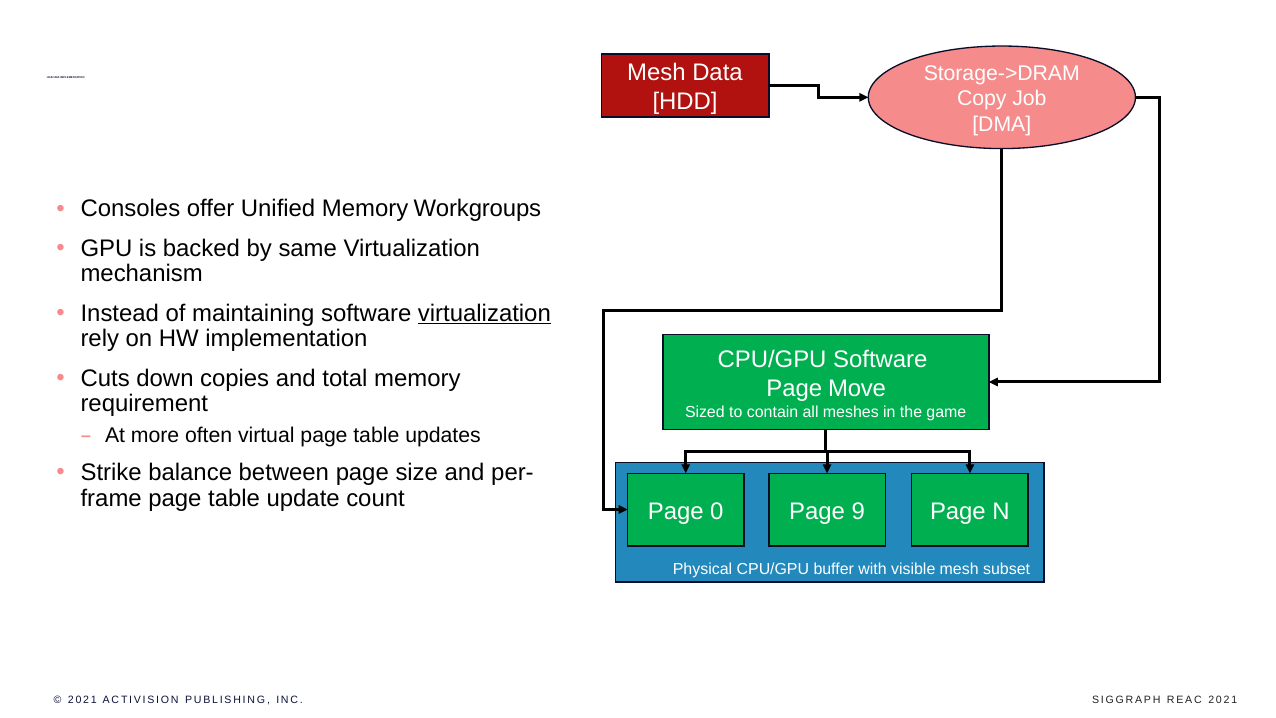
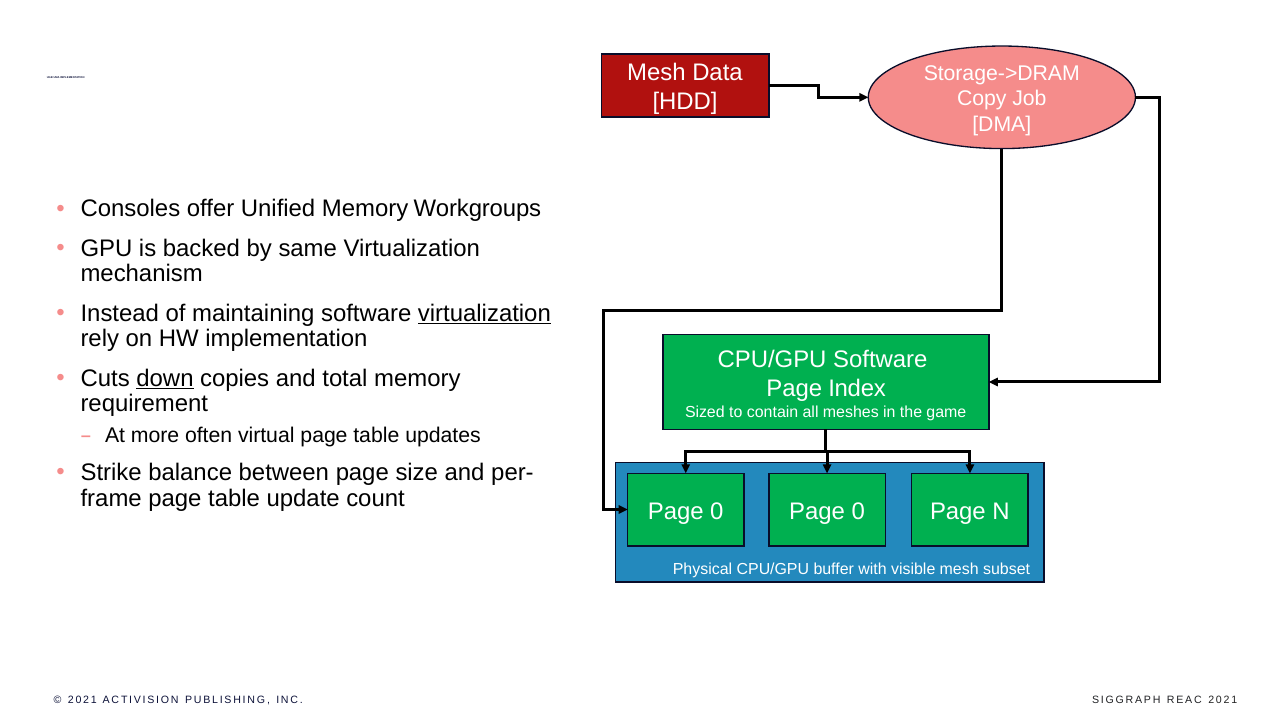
down underline: none -> present (165, 378)
Move: Move -> Index (857, 388)
9: 9 -> 0 (858, 511)
